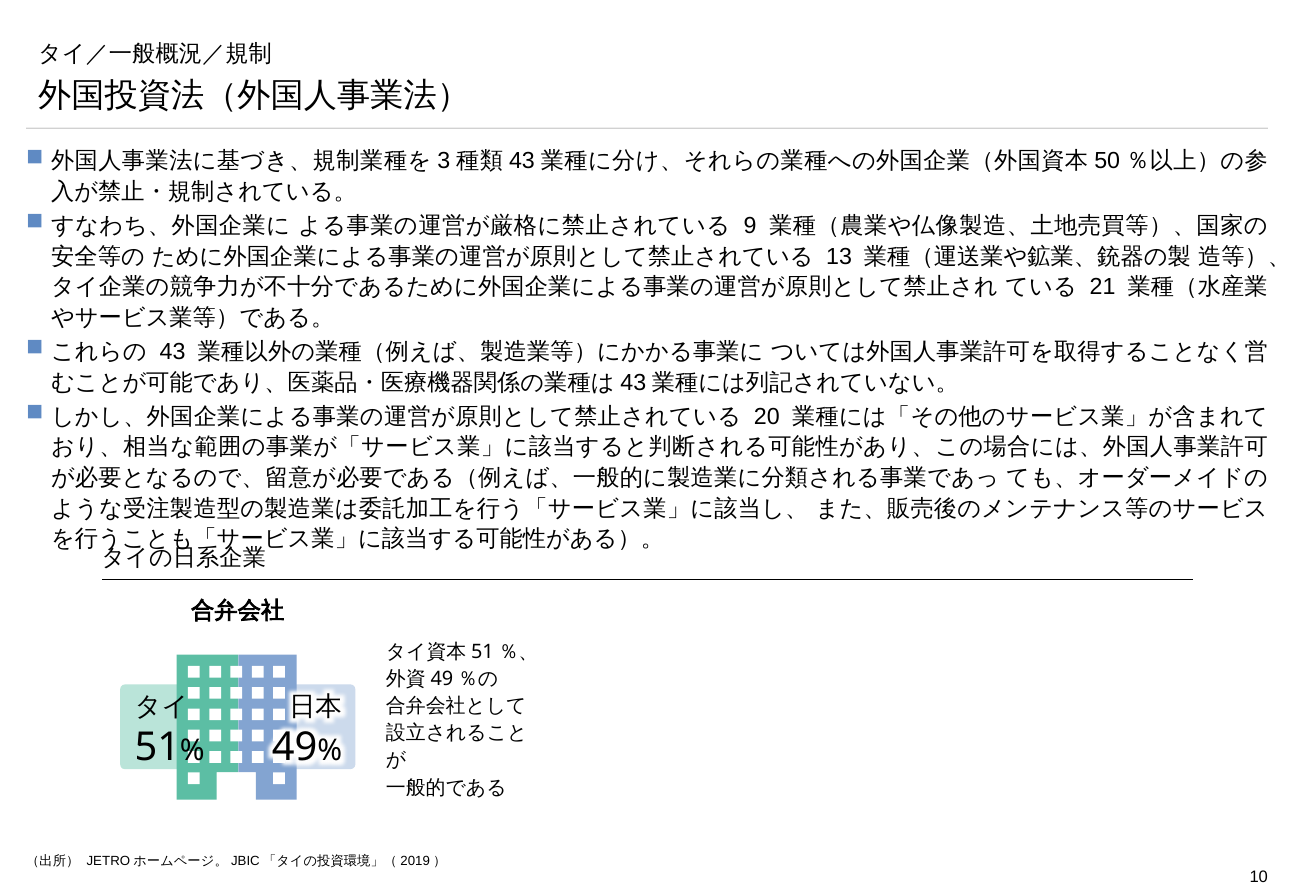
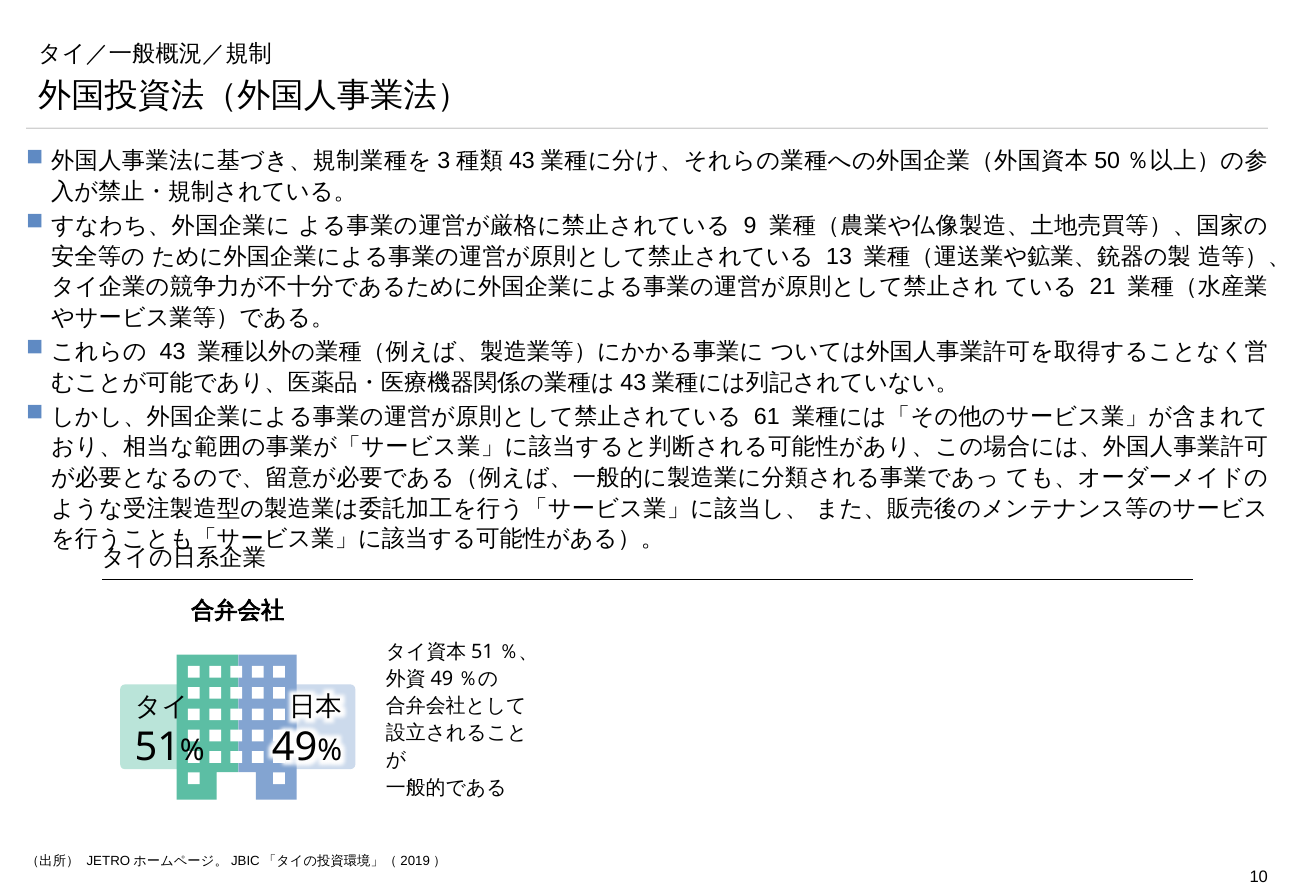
20: 20 -> 61 (767, 416)
